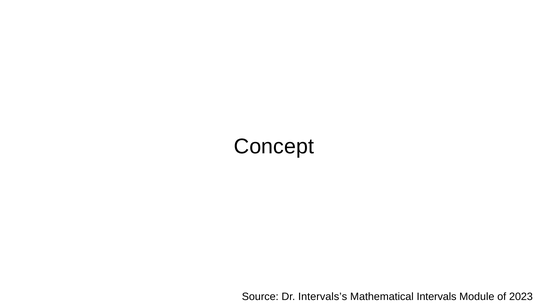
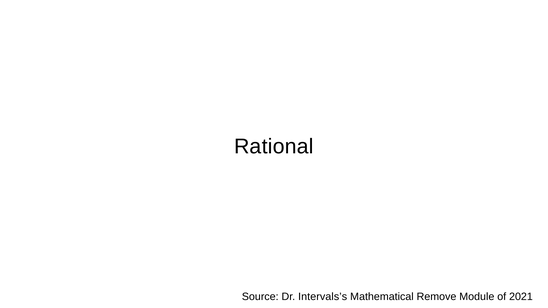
Concept: Concept -> Rational (274, 147)
Intervals: Intervals -> Remove (436, 297)
2023: 2023 -> 2021 (521, 297)
